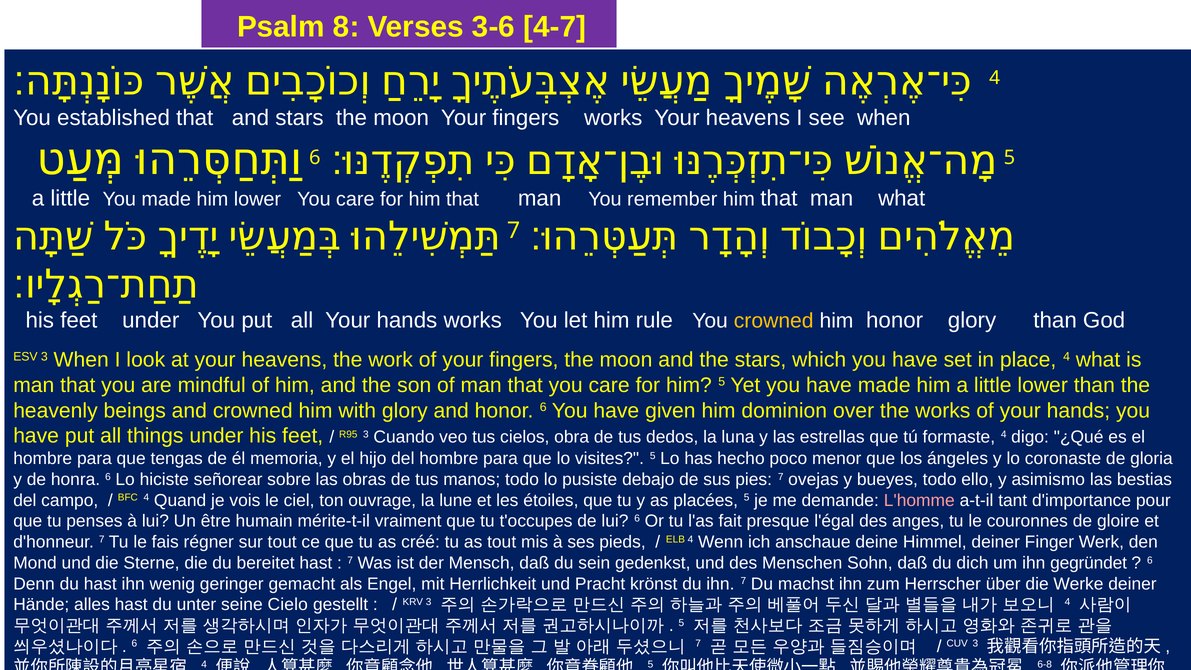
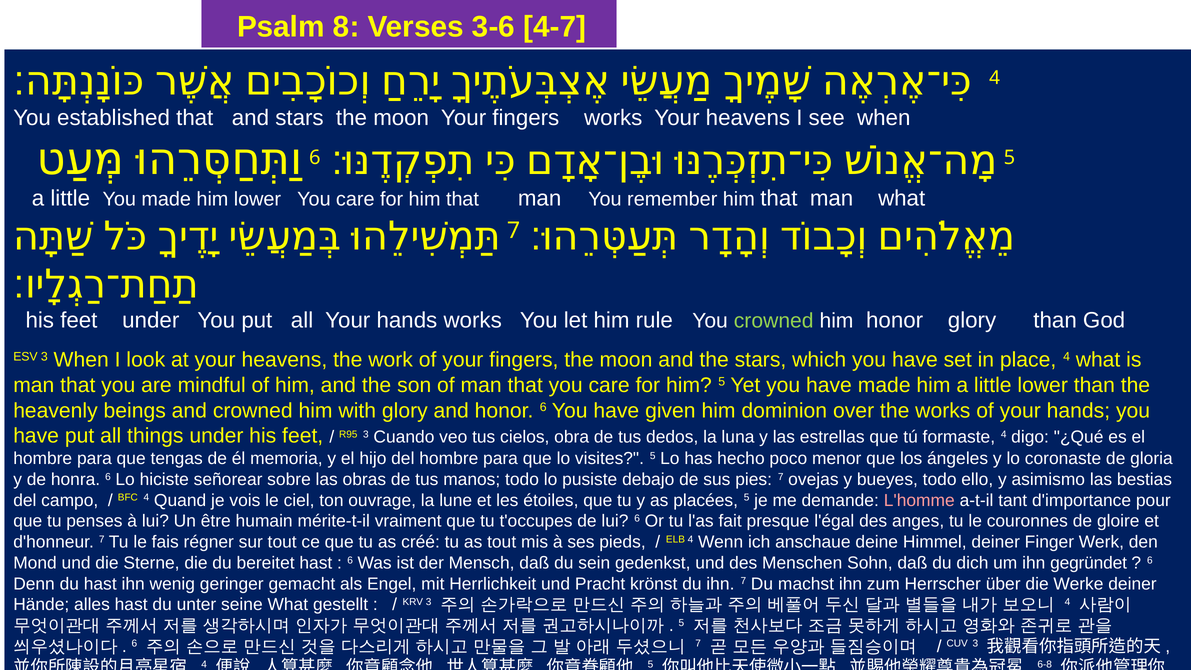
crowned colour: yellow -> light green (774, 321)
7: 7 -> 6 (350, 560)
seine Cielo: Cielo -> What (288, 605)
